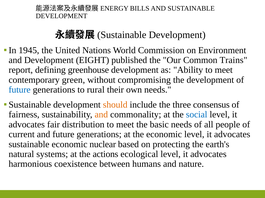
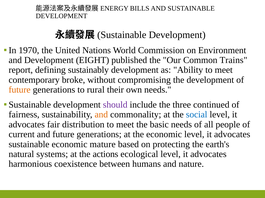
1945: 1945 -> 1970 (29, 50)
greenhouse: greenhouse -> sustainably (88, 70)
green: green -> broke (74, 80)
future colour: blue -> orange (20, 90)
should colour: orange -> purple (115, 105)
consensus: consensus -> continued (211, 105)
nuclear: nuclear -> mature (103, 145)
